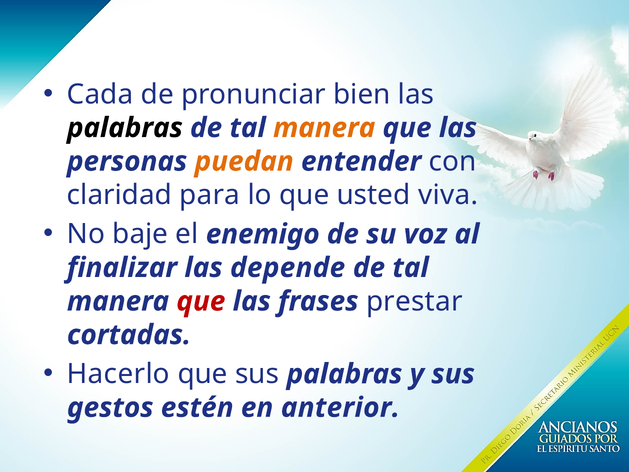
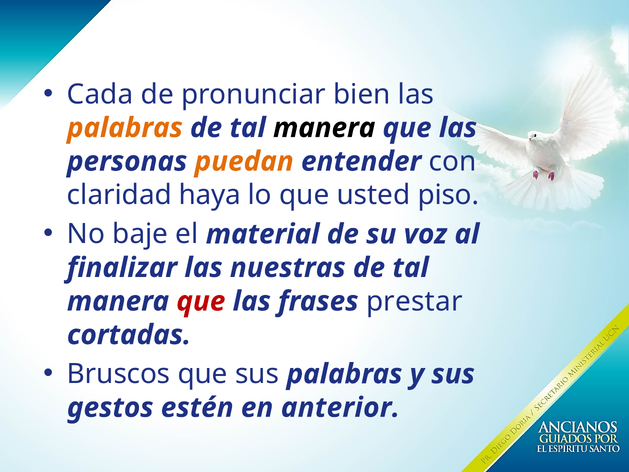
palabras colour: black -> orange (125, 128)
manera colour: orange -> black (324, 128)
para: para -> haya (210, 195)
viva: viva -> piso (448, 195)
enemigo: enemigo -> material (263, 234)
depende: depende -> nuestras (288, 268)
Hacerlo: Hacerlo -> Bruscos (119, 374)
